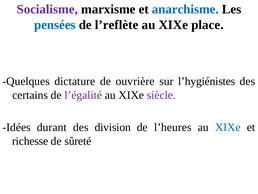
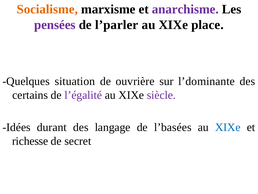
Socialisme colour: purple -> orange (47, 9)
anarchisme colour: blue -> purple (185, 9)
pensées colour: blue -> purple (55, 25)
l’reflète: l’reflète -> l’parler (117, 25)
dictature: dictature -> situation (75, 81)
l’hygiénistes: l’hygiénistes -> l’dominante (207, 81)
division: division -> langage (113, 127)
l’heures: l’heures -> l’basées (173, 127)
sûreté: sûreté -> secret (78, 141)
